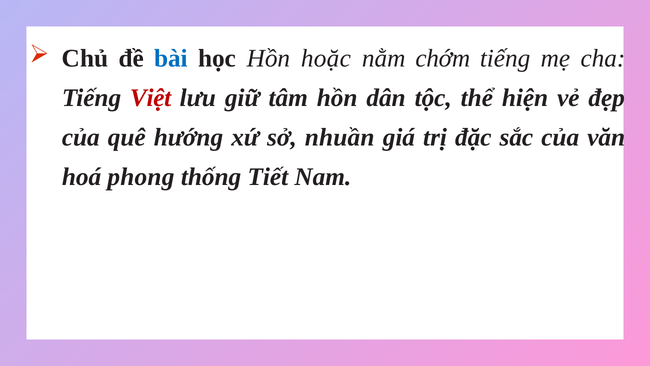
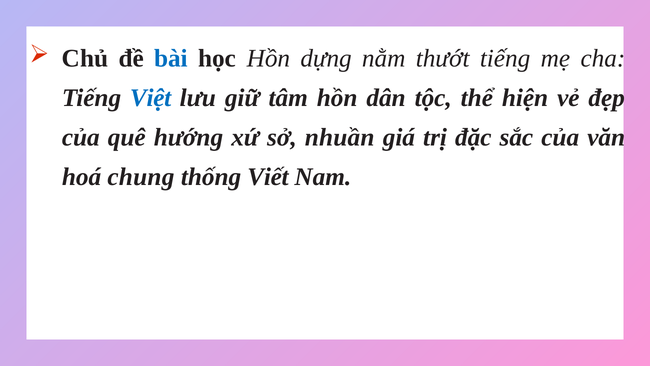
hoặc: hoặc -> dựng (326, 58)
chớm: chớm -> thướt (443, 58)
Việt colour: red -> blue (151, 98)
phong: phong -> chung (141, 177)
Tiết: Tiết -> Viết (268, 177)
